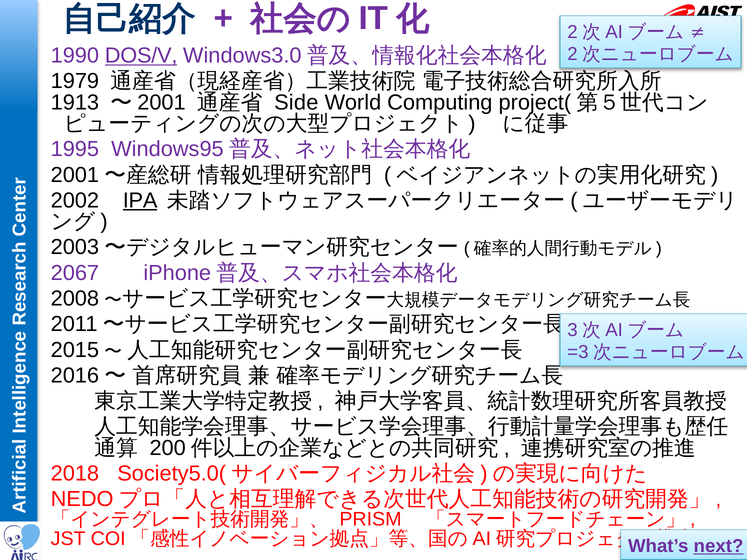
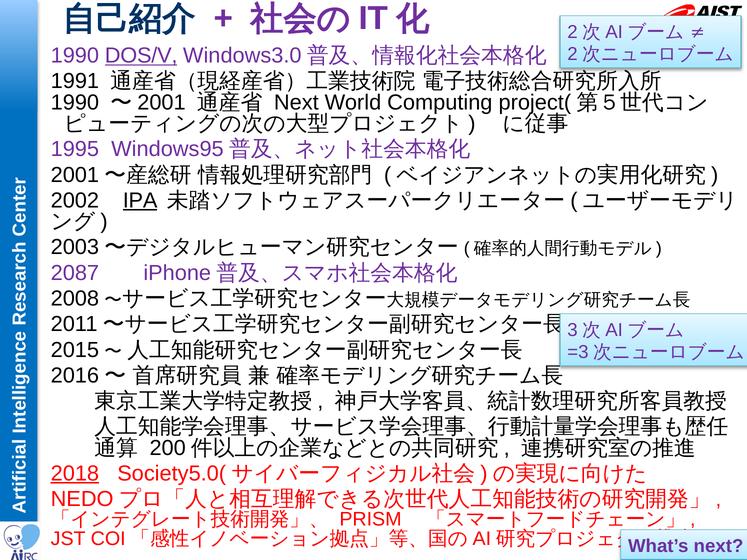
1979: 1979 -> 1991 (75, 81)
1913: 1913 -> 1990 (75, 102)
Side: Side -> Next (296, 102)
2067: 2067 -> 2087 (75, 273)
2018 underline: none -> present (75, 474)
next underline: present -> none (719, 546)
